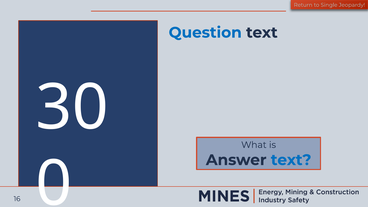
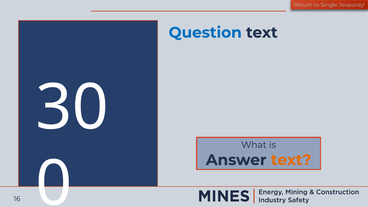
text colour: blue -> orange (291, 160)
